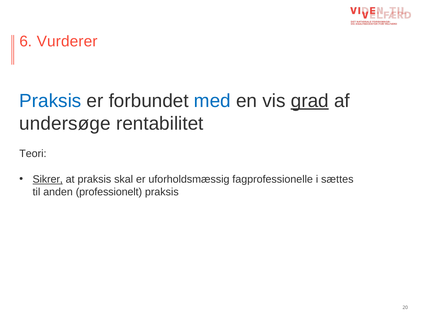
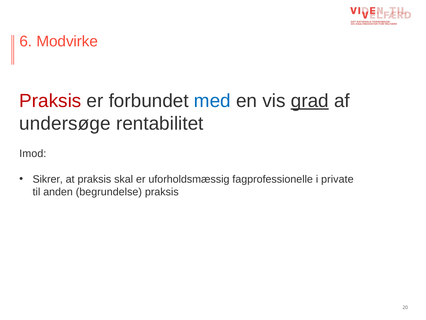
Vurderer: Vurderer -> Modvirke (67, 41)
Praksis colour: blue -> red (50, 101)
Teori: Teori -> Imod (33, 153)
Sikrer underline: present -> none (48, 179)
sættes: sættes -> private (337, 179)
professionelt: professionelt -> begrundelse (109, 192)
